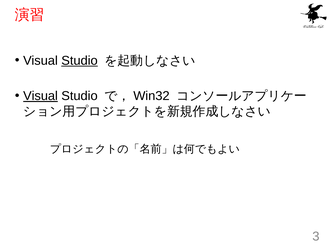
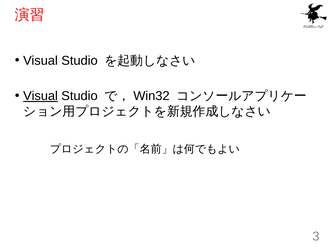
Studio underline: present -> none (80, 61)
